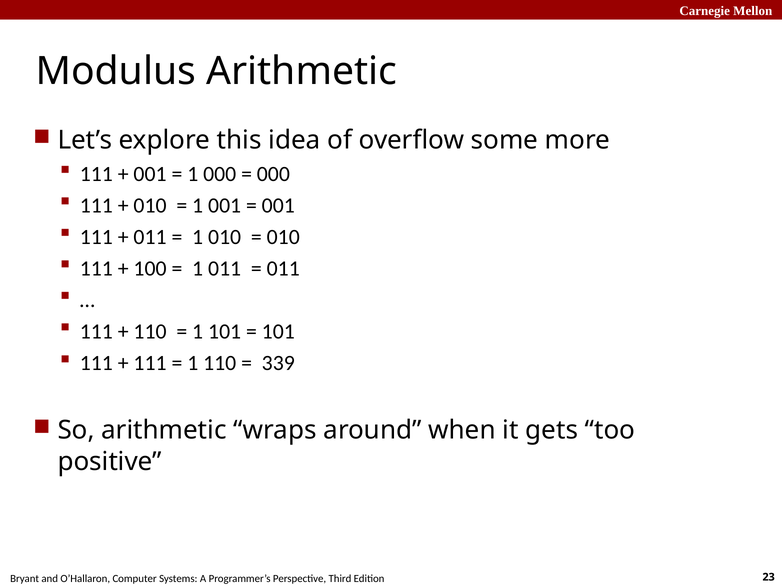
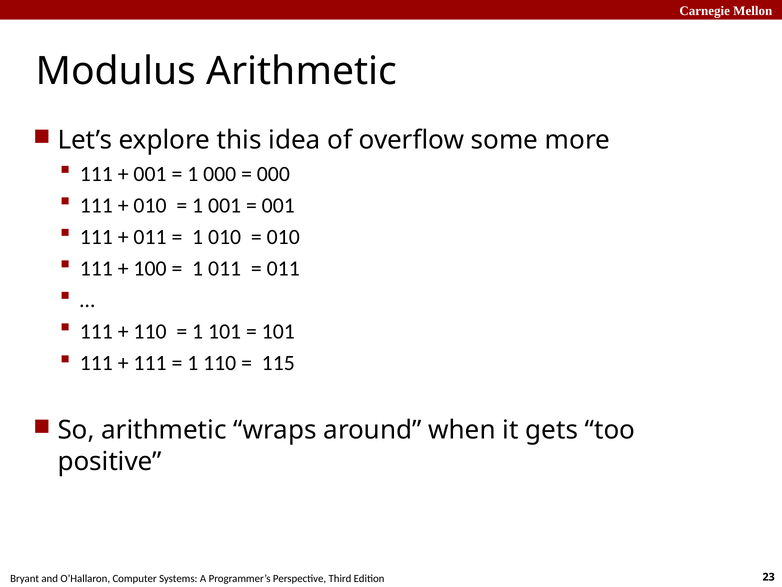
339: 339 -> 115 (278, 363)
